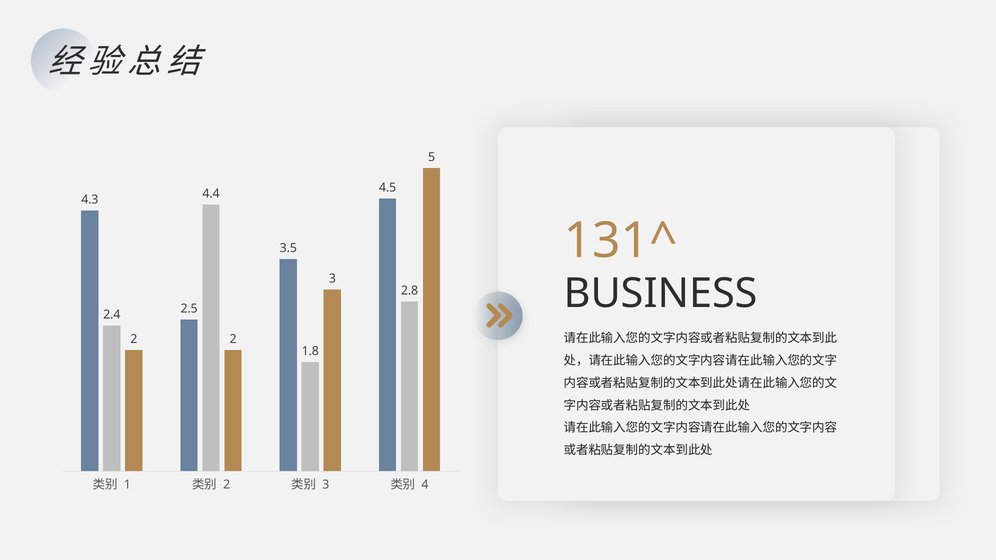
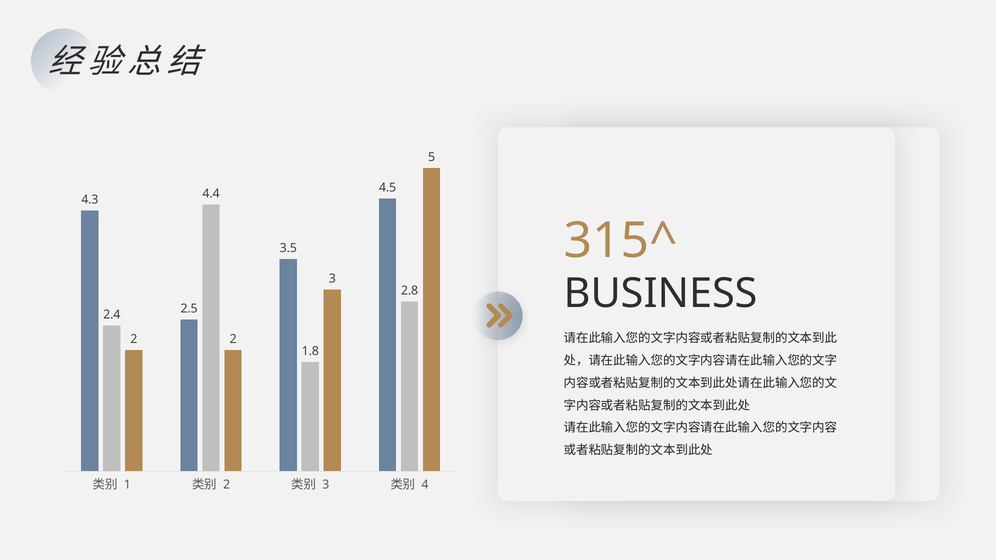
131^: 131^ -> 315^ (621, 241)
